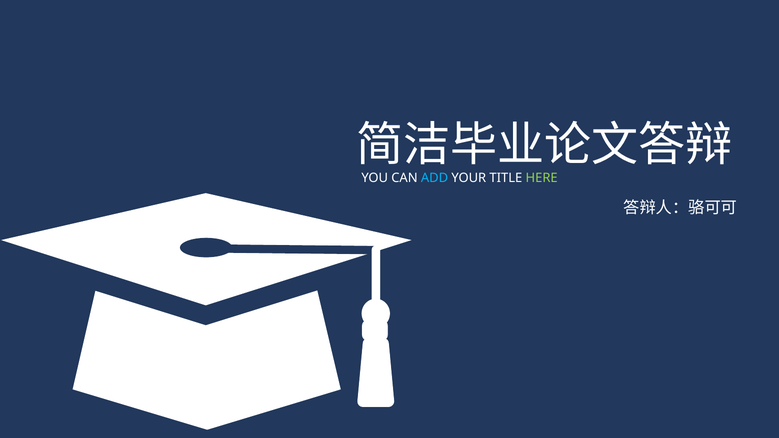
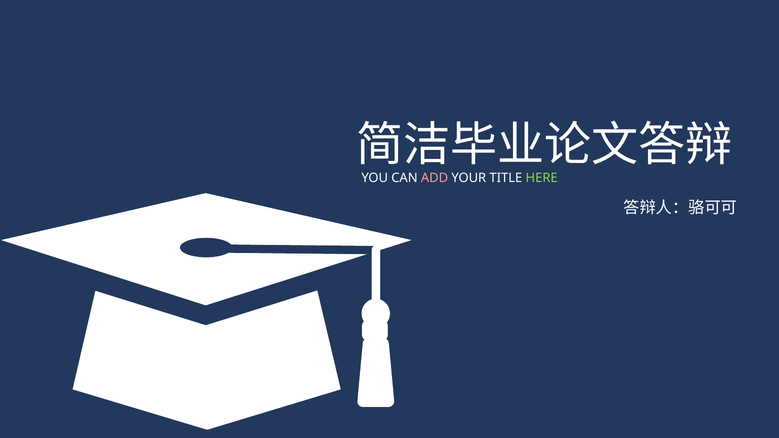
ADD colour: light blue -> pink (435, 178)
